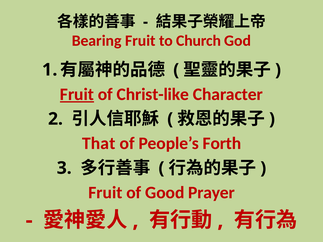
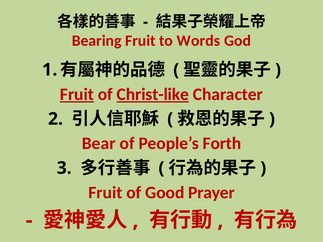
Church: Church -> Words (198, 41)
Christ-like underline: none -> present (153, 94)
That: That -> Bear (99, 144)
